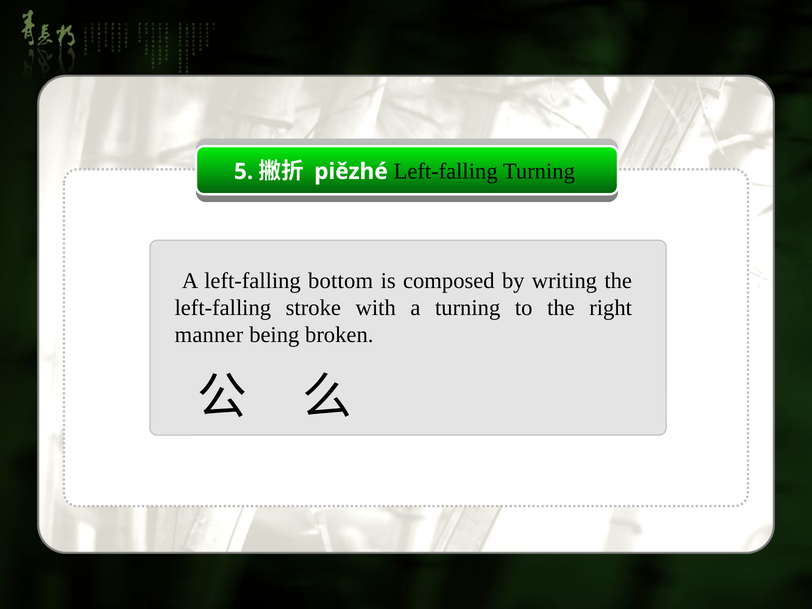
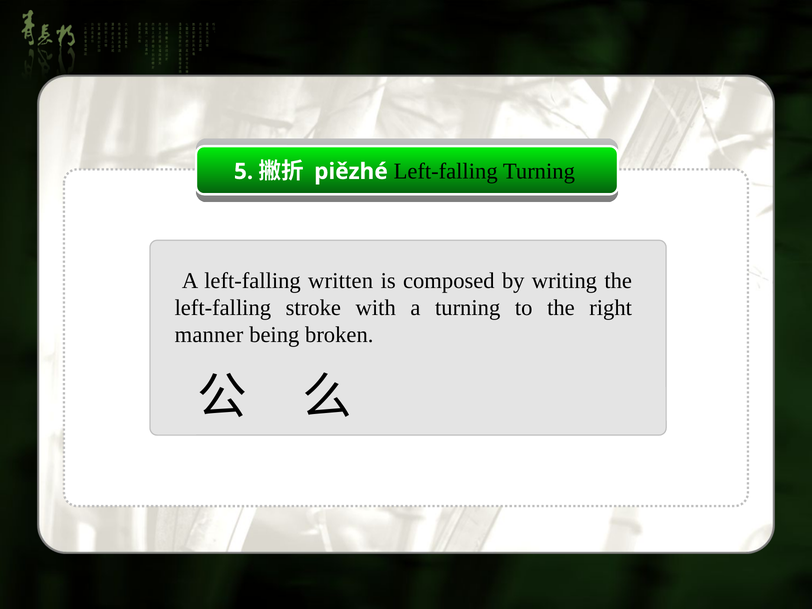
bottom: bottom -> written (341, 281)
